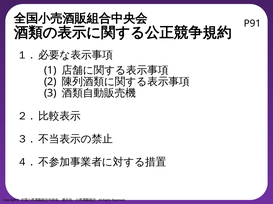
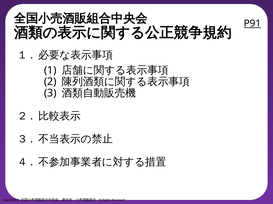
P91 underline: none -> present (252, 24)
